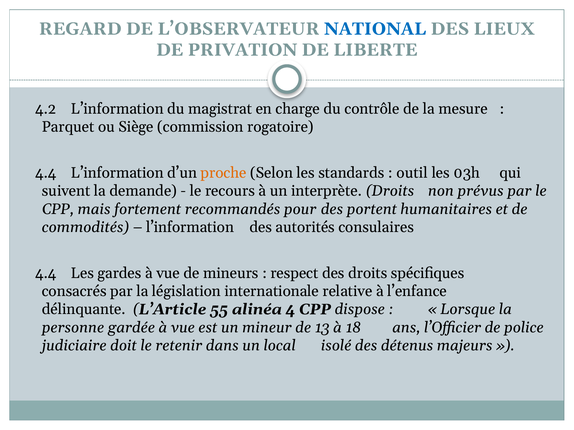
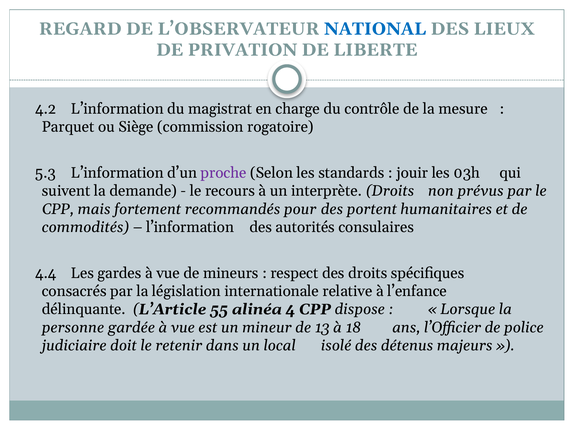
4.4: 4.4 -> 5.3 (46, 173)
proche colour: orange -> purple (224, 173)
outil: outil -> jouir (412, 173)
